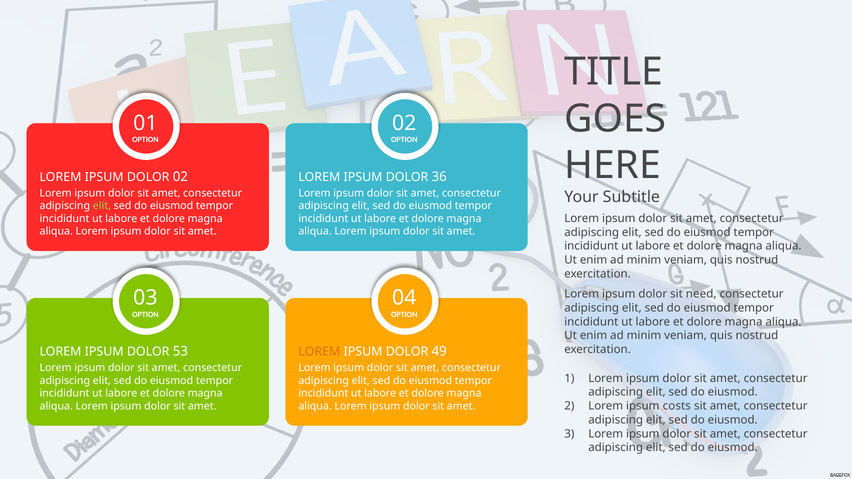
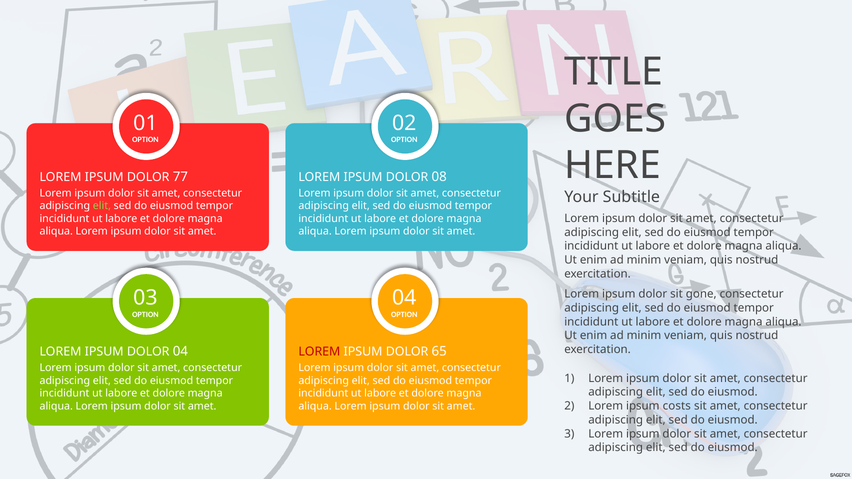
DOLOR 02: 02 -> 77 (180, 177)
36: 36 -> 08 (439, 177)
need: need -> gone (701, 294)
DOLOR 53: 53 -> 04 (180, 352)
LOREM colour: orange -> red (319, 352)
49: 49 -> 65 (439, 352)
